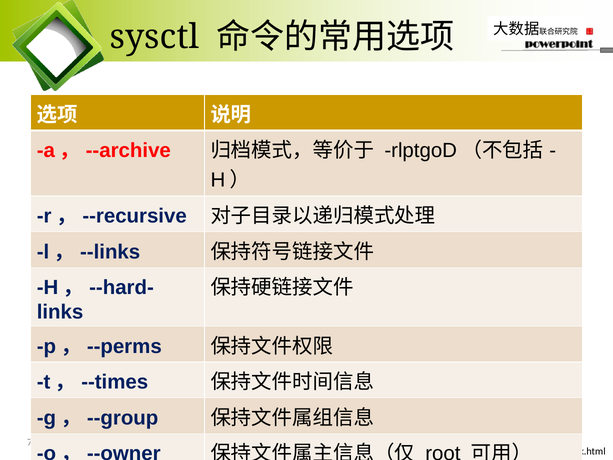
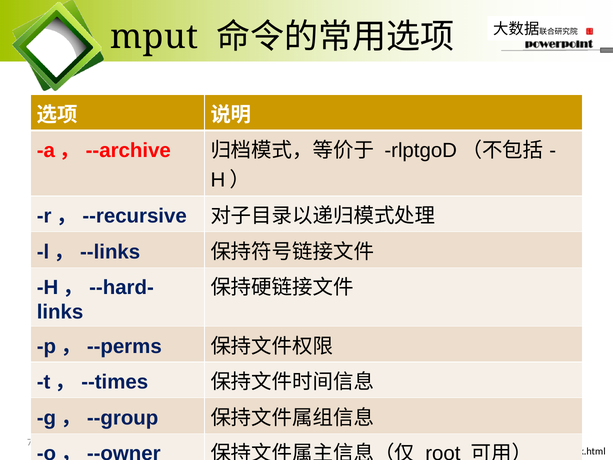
sysctl: sysctl -> mput (154, 37)
